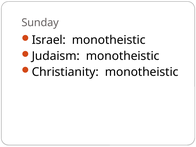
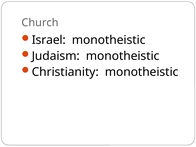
Sunday: Sunday -> Church (40, 23)
